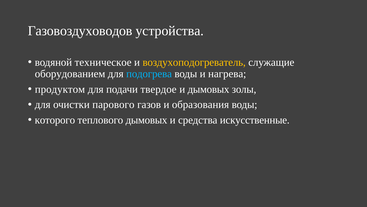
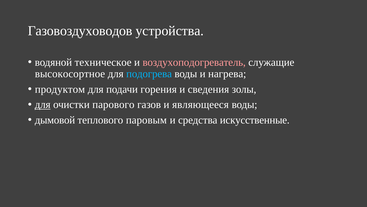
воздухоподогреватель colour: yellow -> pink (194, 62)
оборудованием: оборудованием -> высокосортное (70, 74)
твердое: твердое -> горения (159, 89)
и дымовых: дымовых -> сведения (208, 89)
для underline: none -> present (43, 104)
образования: образования -> являющееся (200, 104)
которого: которого -> дымовой (55, 120)
теплового дымовых: дымовых -> паровым (146, 120)
